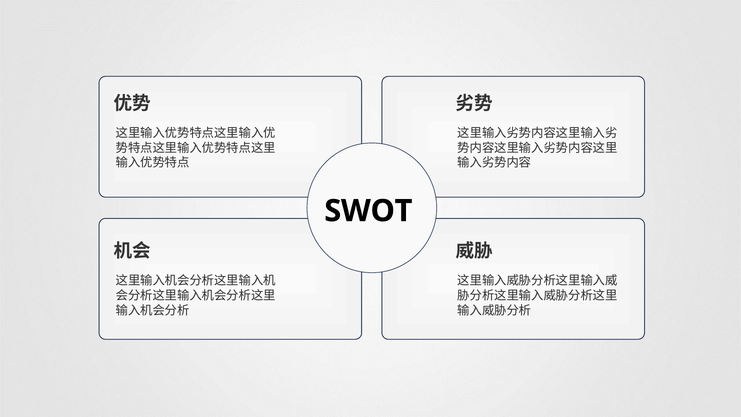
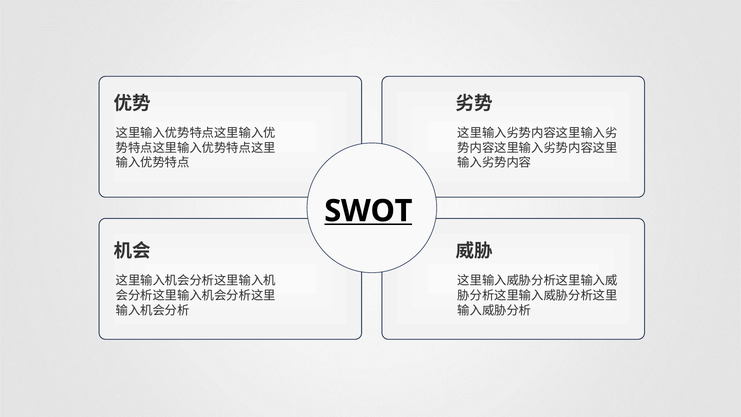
SWOT underline: none -> present (368, 211)
